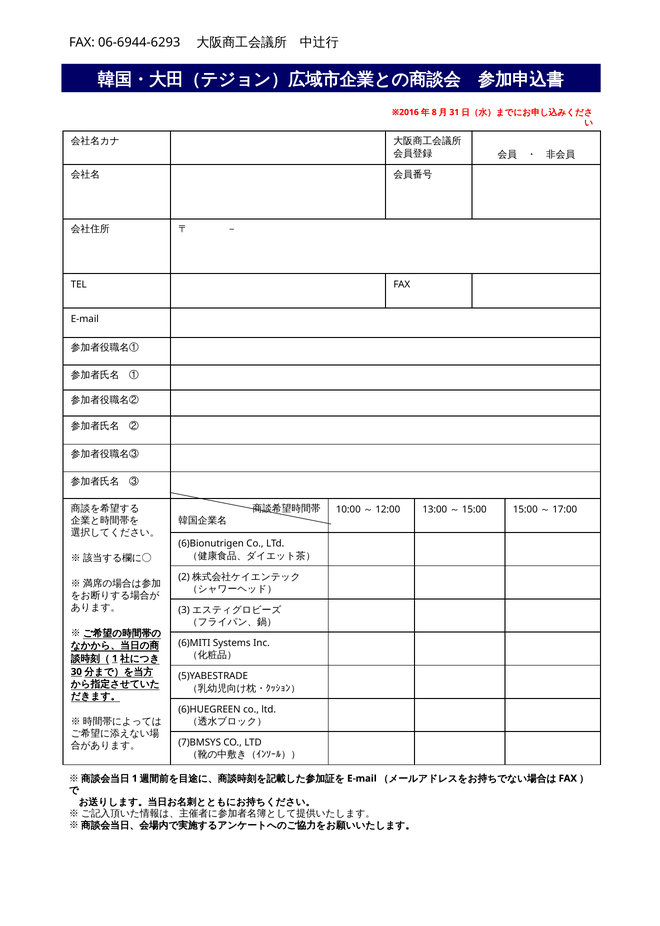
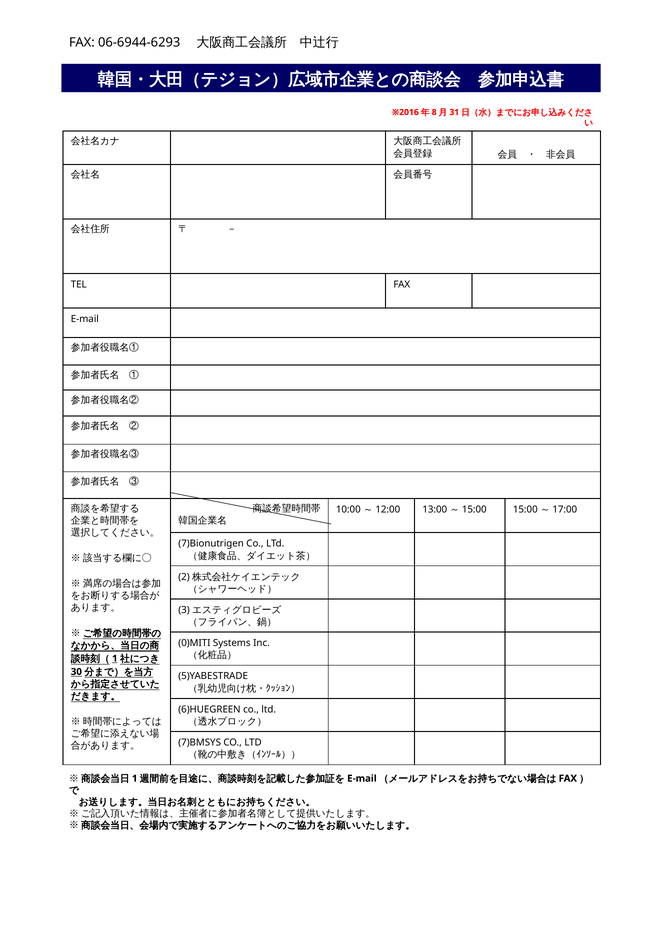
6)Bionutrigen: 6)Bionutrigen -> 7)Bionutrigen (211, 544)
6)MITI: 6)MITI -> 0)MITI (194, 643)
